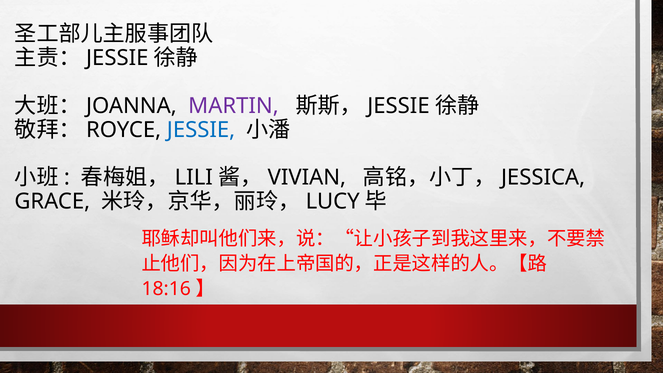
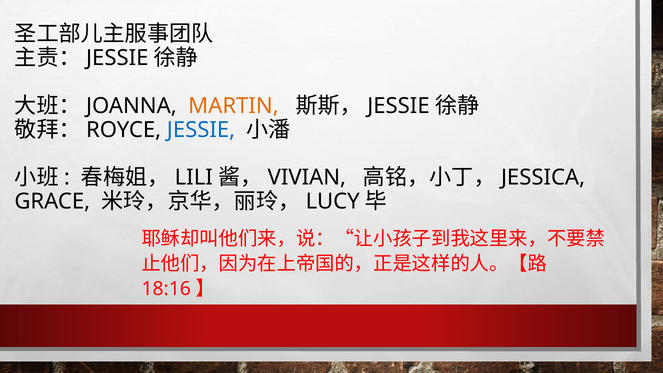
MARTIN colour: purple -> orange (233, 106)
